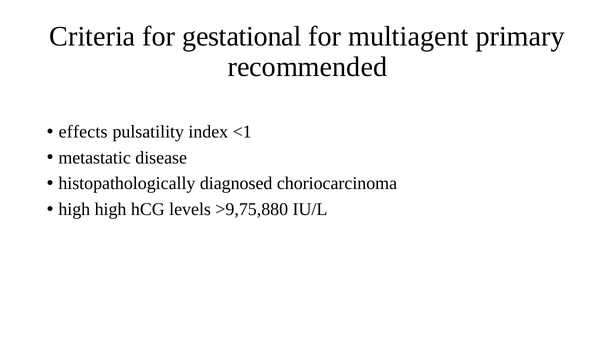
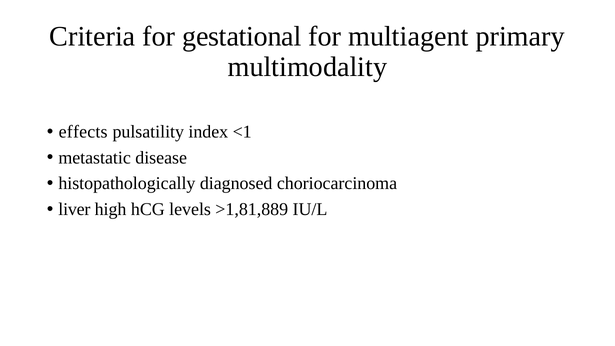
recommended: recommended -> multimodality (307, 67)
high: high -> liver (74, 209)
>9,75,880: >9,75,880 -> >1,81,889 (252, 209)
